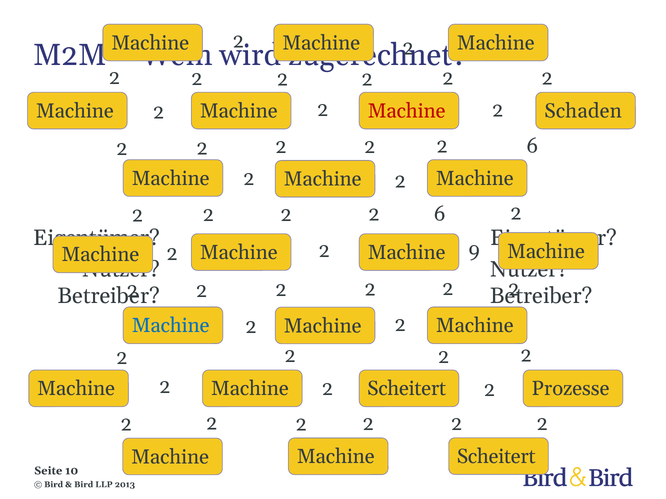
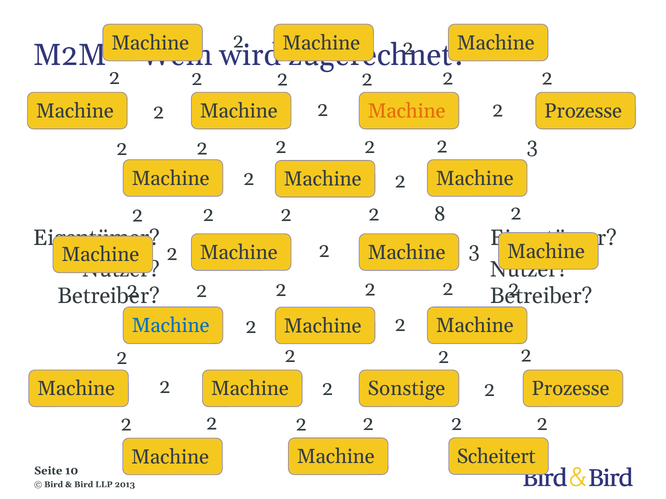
Machine colour: red -> orange (407, 111)
Schaden: Schaden -> Prozesse (583, 111)
6: 6 -> 3 (532, 146)
6: 6 -> 8 (440, 214)
9: 9 -> 3 (474, 251)
Scheitert: Scheitert -> Sonstige (406, 389)
